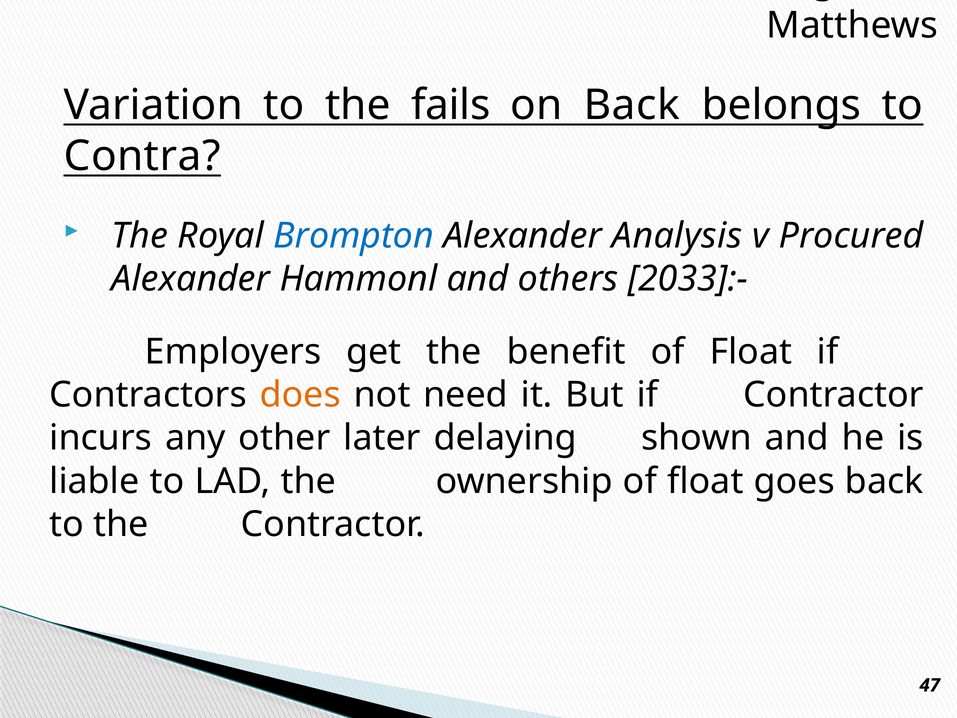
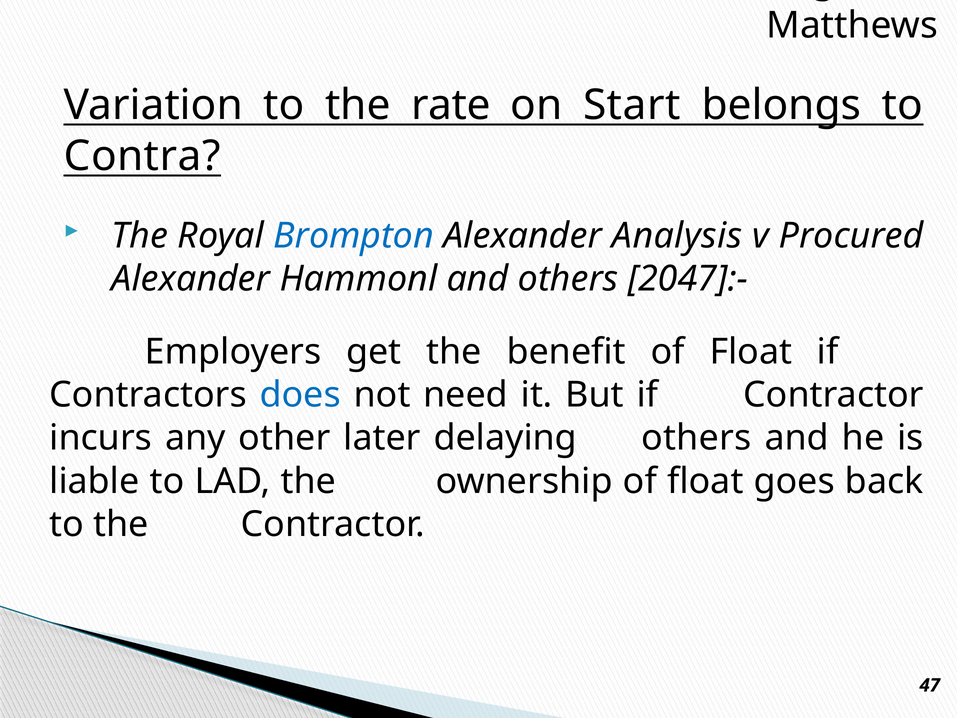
fails: fails -> rate (451, 105)
on Back: Back -> Start (632, 105)
2033]:-: 2033]:- -> 2047]:- (688, 279)
does colour: orange -> blue (300, 395)
delaying shown: shown -> others (696, 438)
